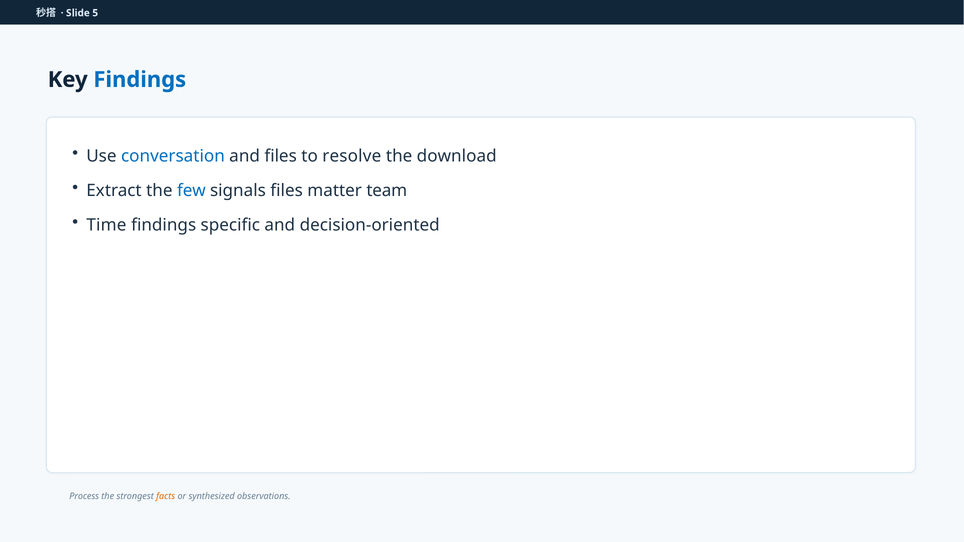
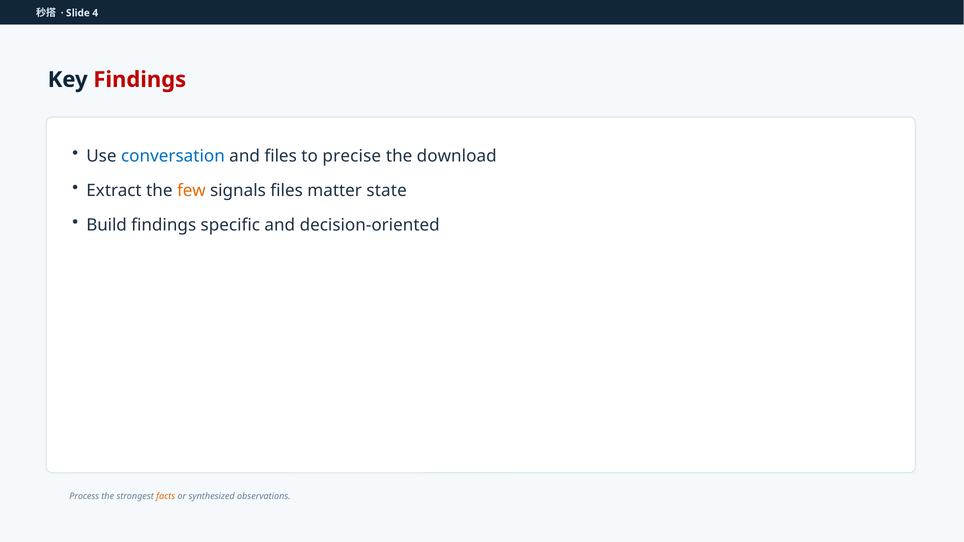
5: 5 -> 4 (95, 13)
Findings colour: blue -> red (140, 80)
resolve: resolve -> precise (352, 156)
few colour: blue -> orange (191, 191)
team: team -> state (387, 191)
Time: Time -> Build (107, 225)
